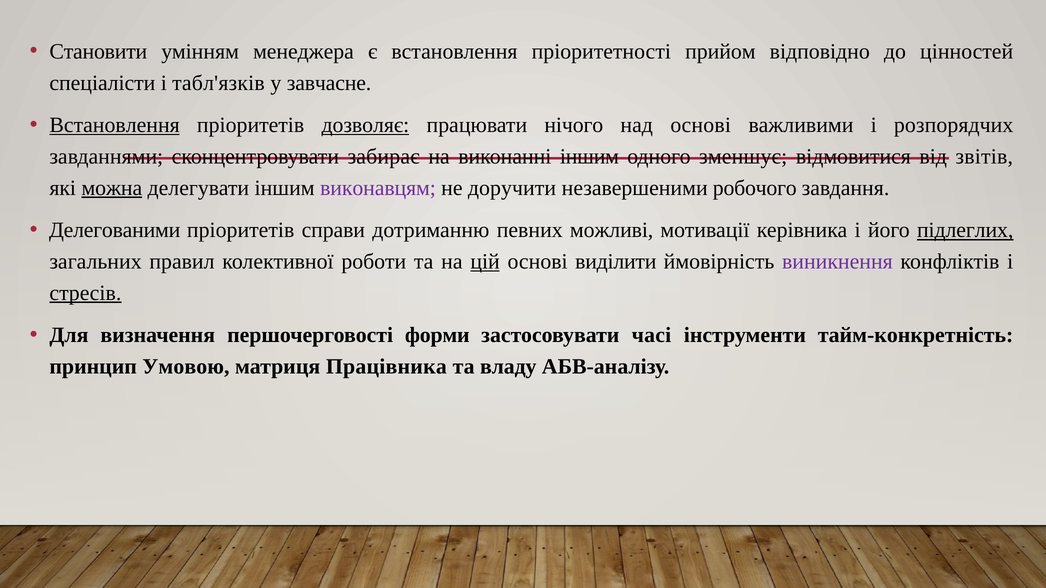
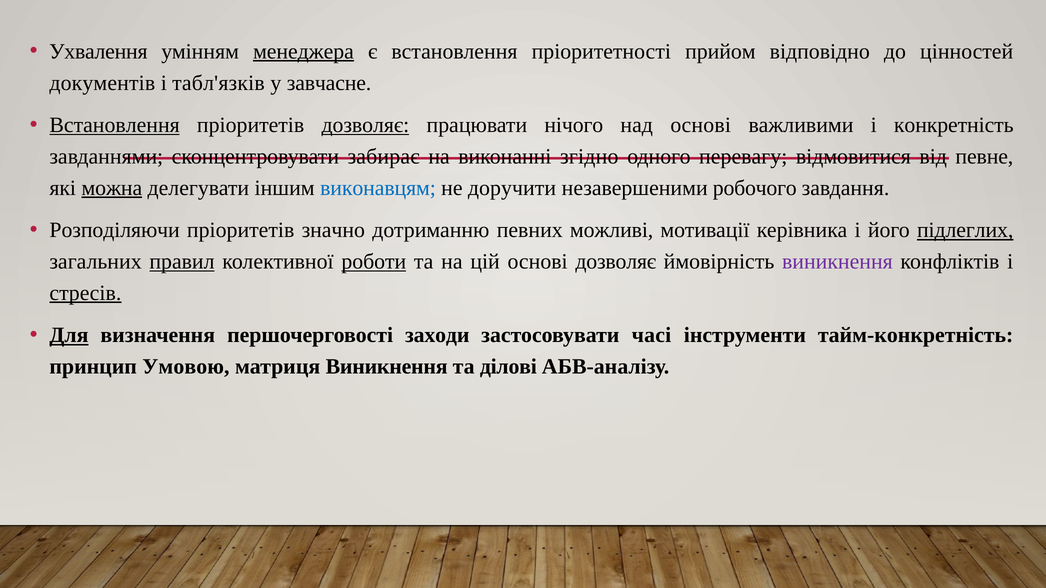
Становити: Становити -> Ухвалення (98, 52)
менеджера underline: none -> present (304, 52)
спеціалісти: спеціалісти -> документів (102, 83)
розпорядчих: розпорядчих -> конкретність (954, 125)
виконанні іншим: іншим -> згідно (589, 157)
зменшує: зменшує -> перевагу (743, 157)
звітів: звітів -> певне (984, 157)
виконавцям colour: purple -> blue (378, 188)
Делегованими: Делегованими -> Розподіляючи (115, 230)
справи: справи -> значно (333, 230)
правил underline: none -> present (182, 262)
роботи underline: none -> present (374, 262)
цій underline: present -> none (485, 262)
основі виділити: виділити -> дозволяє (616, 262)
Для underline: none -> present (69, 336)
форми: форми -> заходи (437, 336)
матриця Працівника: Працівника -> Виникнення (387, 367)
владу: владу -> ділові (508, 367)
